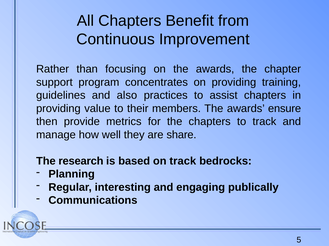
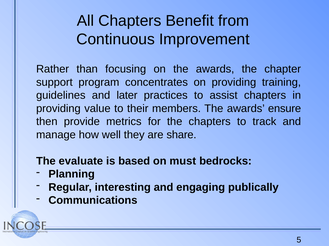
also: also -> later (127, 96)
research: research -> evaluate (81, 161)
on track: track -> must (183, 161)
